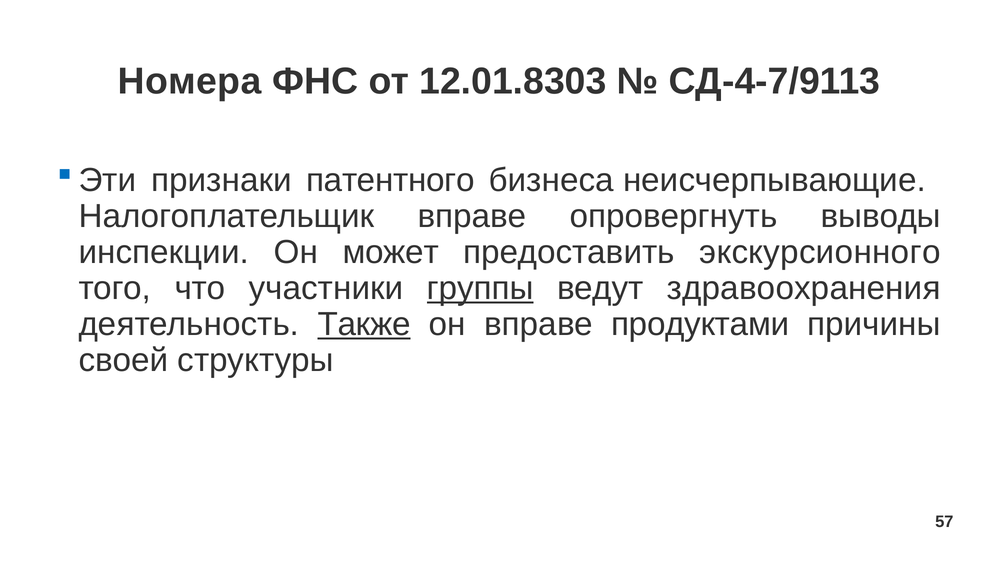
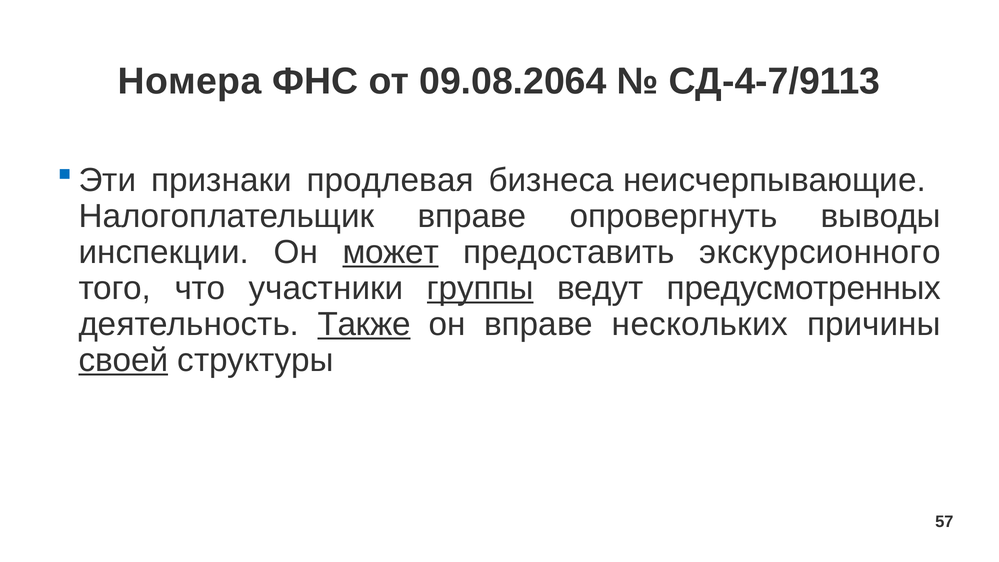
12.01.8303: 12.01.8303 -> 09.08.2064 (513, 82)
патентного: патентного -> продлевая (390, 180)
может underline: none -> present (391, 252)
здравоохранения: здравоохранения -> предусмотренных (804, 288)
продуктами: продуктами -> нескольких (700, 324)
своей underline: none -> present (123, 360)
